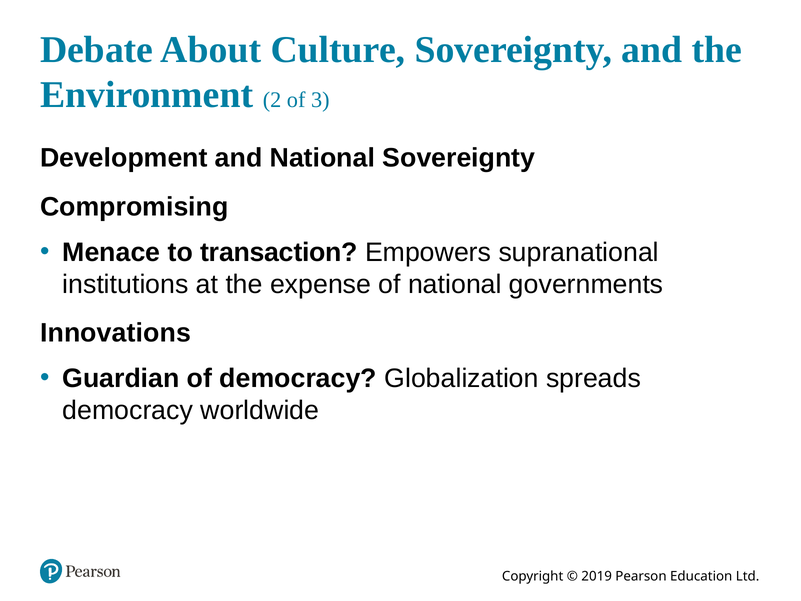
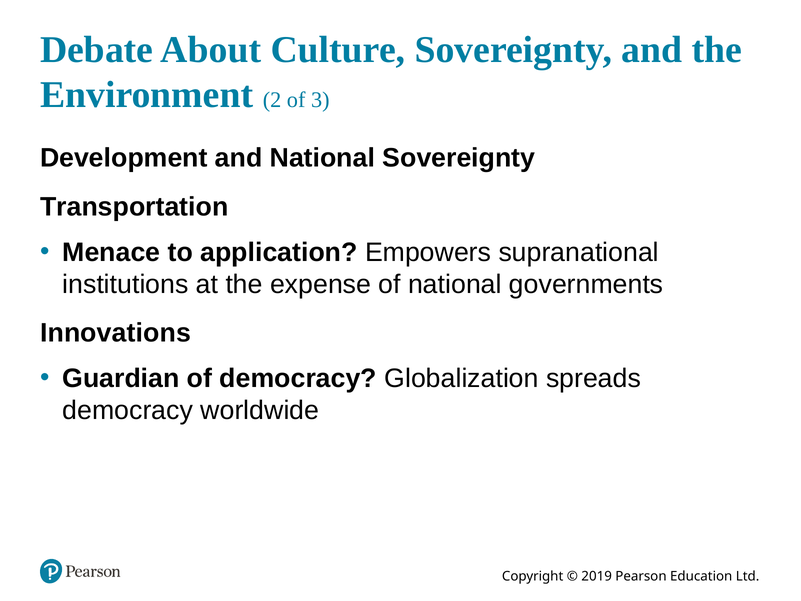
Compromising: Compromising -> Transportation (134, 207)
transaction: transaction -> application (279, 252)
